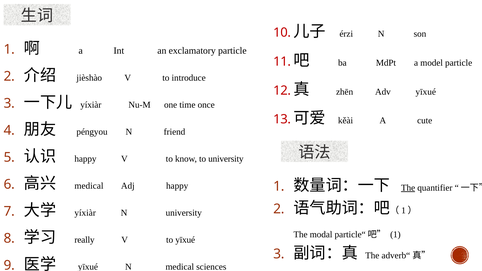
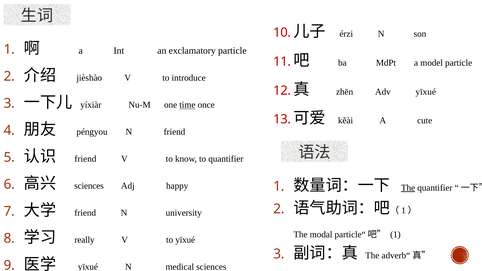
time underline: none -> present (187, 105)
happy: happy -> friend (85, 159)
to university: university -> quantifier (226, 159)
medical: medical -> sciences (89, 186)
yíxiàr: yíxiàr -> friend (85, 213)
